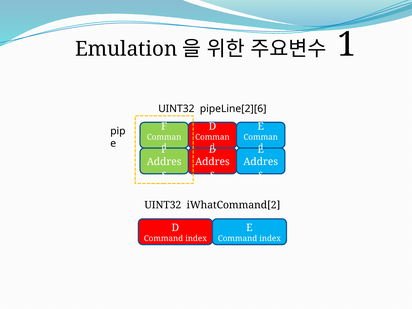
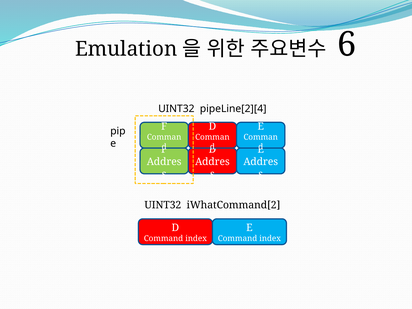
1: 1 -> 6 (347, 44)
pipeLine[2][6: pipeLine[2][6 -> pipeLine[2][4 (233, 109)
